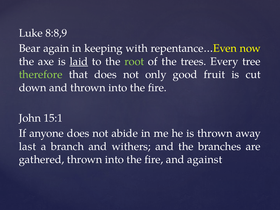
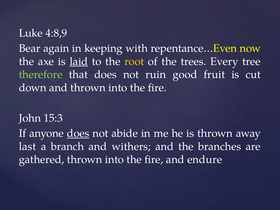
8:8,9: 8:8,9 -> 4:8,9 (56, 33)
root colour: light green -> yellow (134, 61)
only: only -> ruin (156, 75)
15:1: 15:1 -> 15:3 (53, 118)
does underline: none -> present (78, 133)
against: against -> endure (205, 160)
